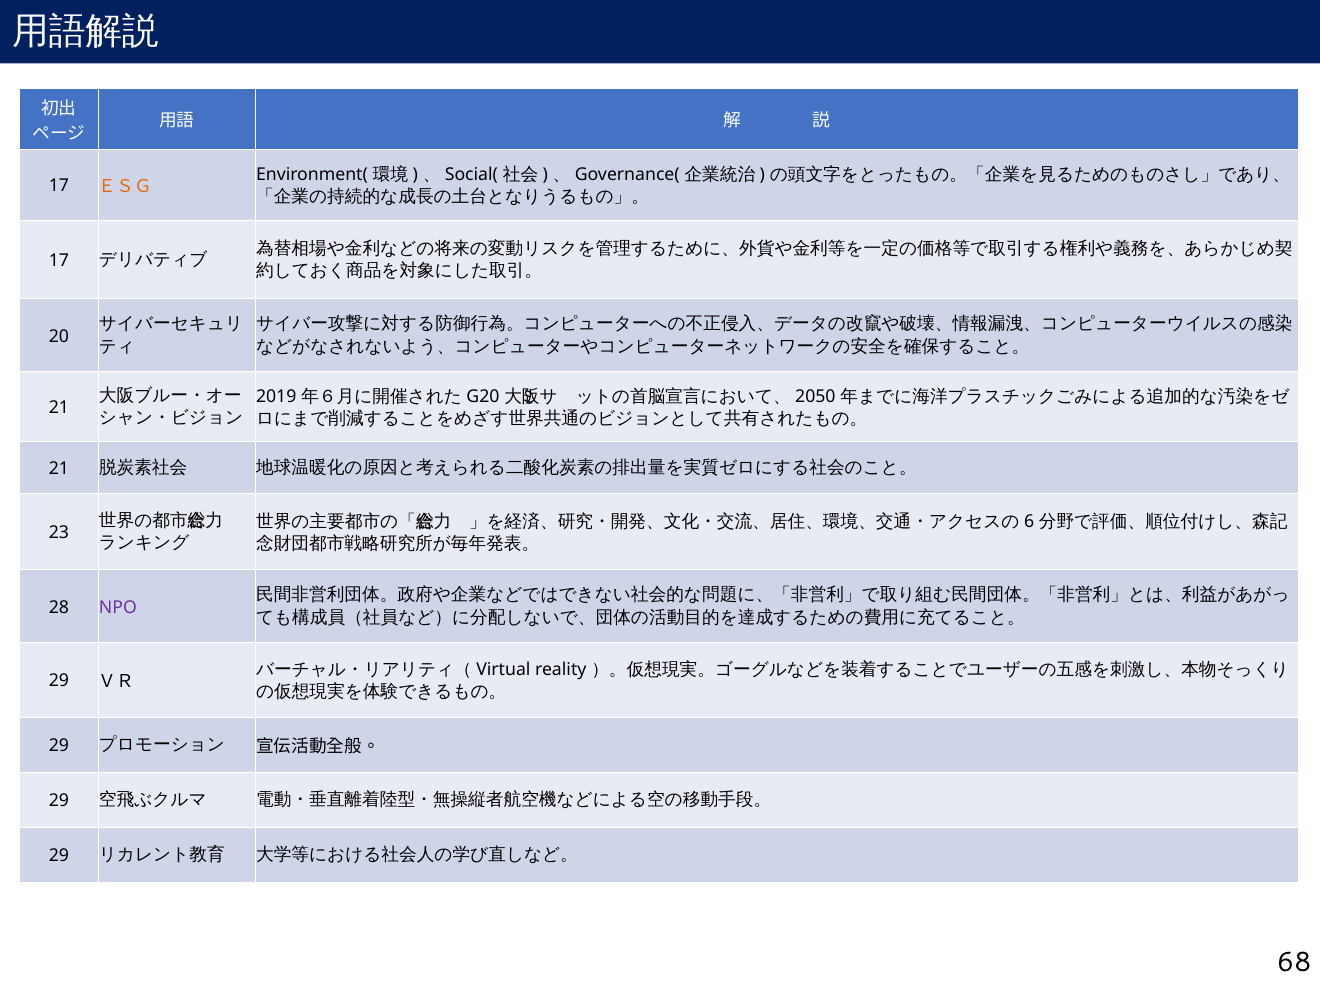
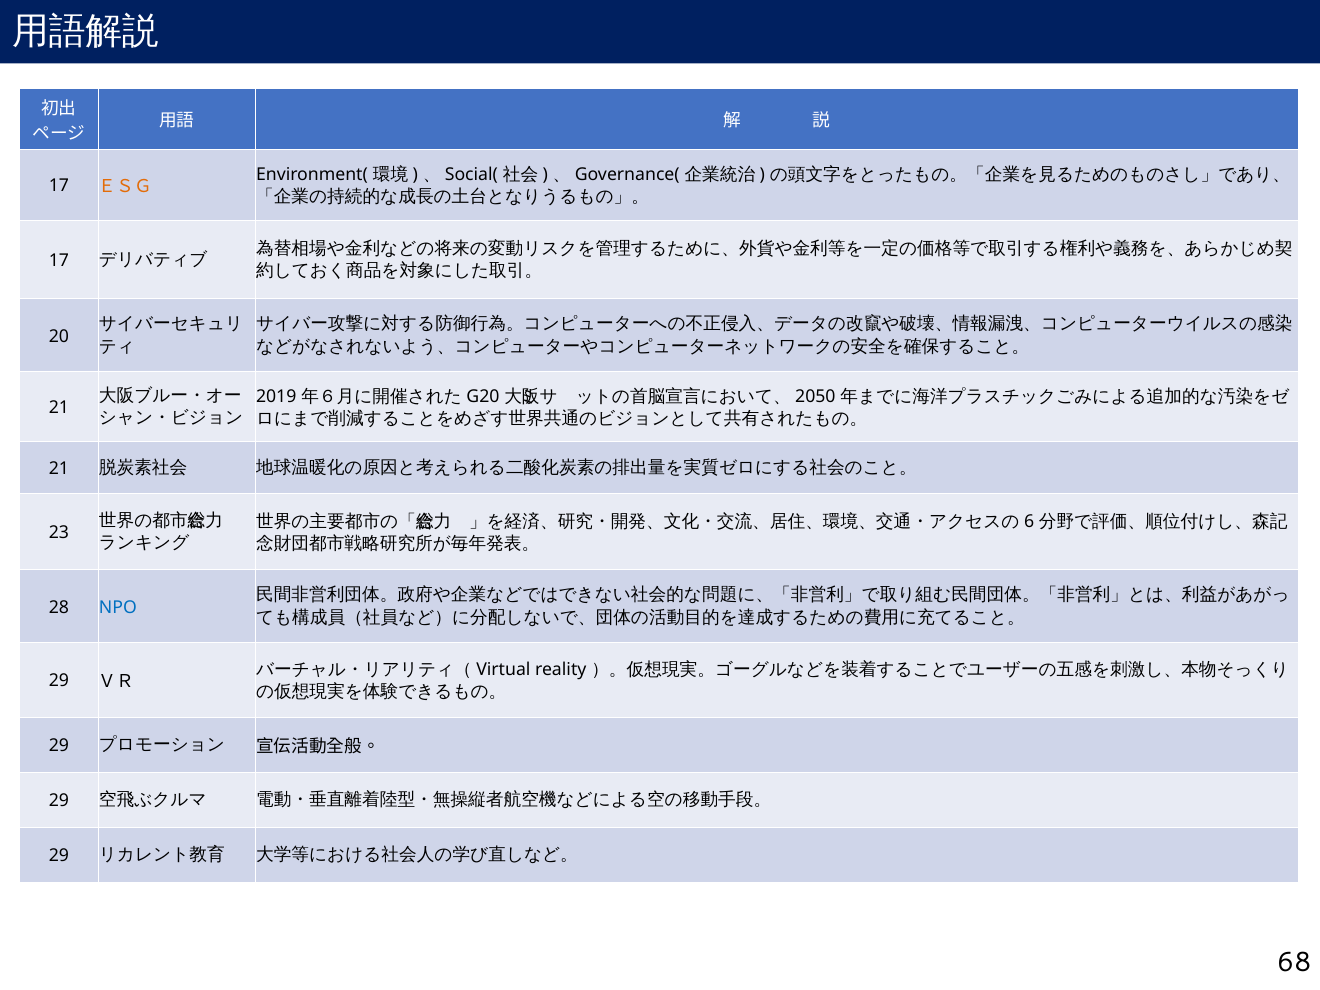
NPO colour: purple -> blue (118, 607)
